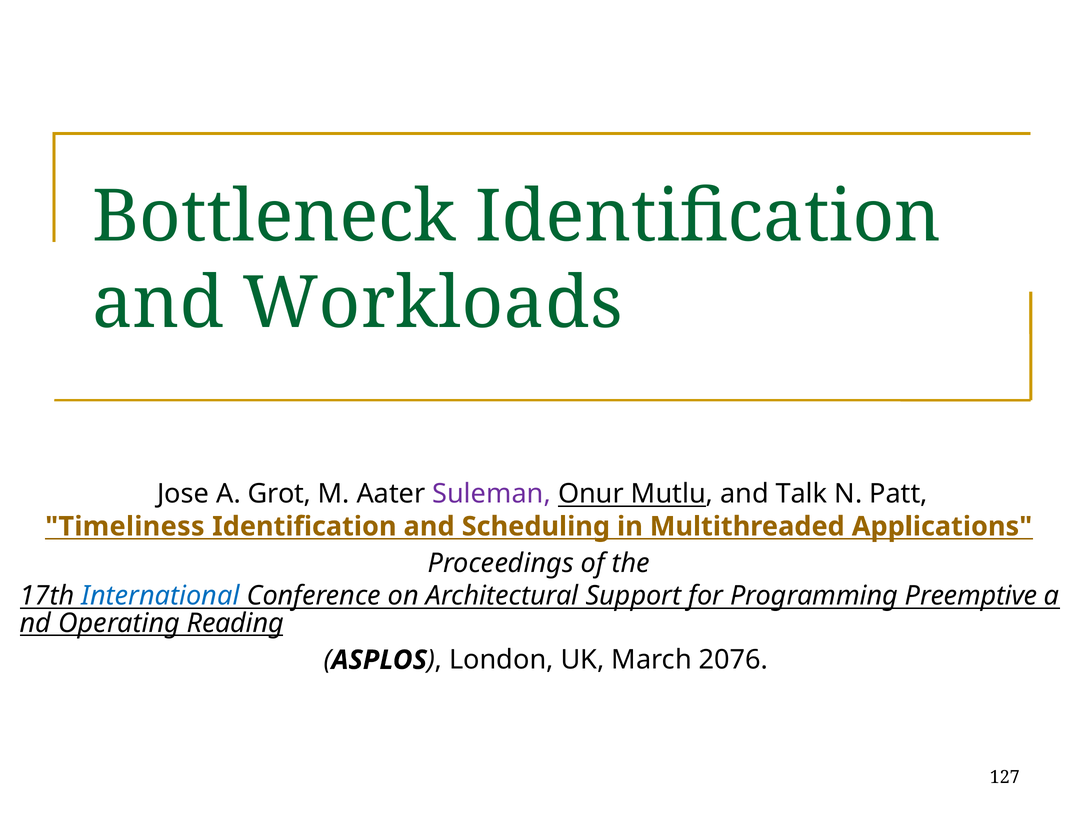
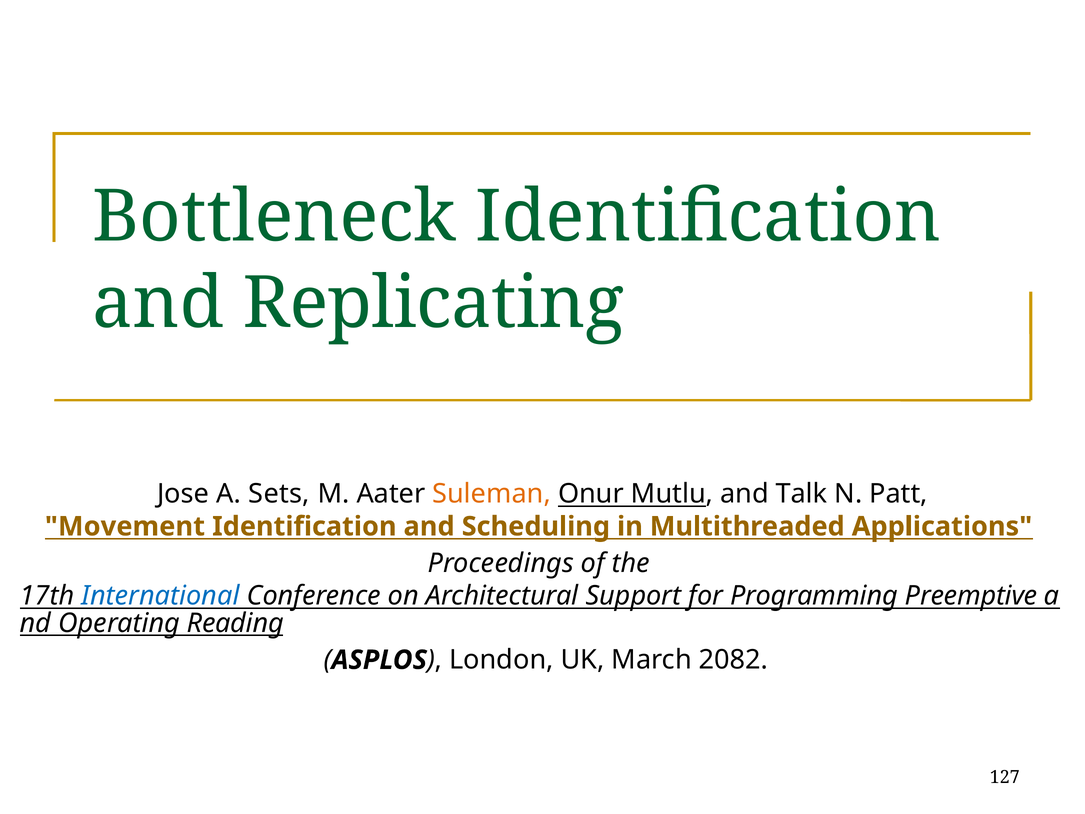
Workloads: Workloads -> Replicating (433, 303)
Grot: Grot -> Sets (279, 494)
Suleman colour: purple -> orange (492, 494)
Timeliness: Timeliness -> Movement (125, 526)
2076: 2076 -> 2082 (733, 660)
